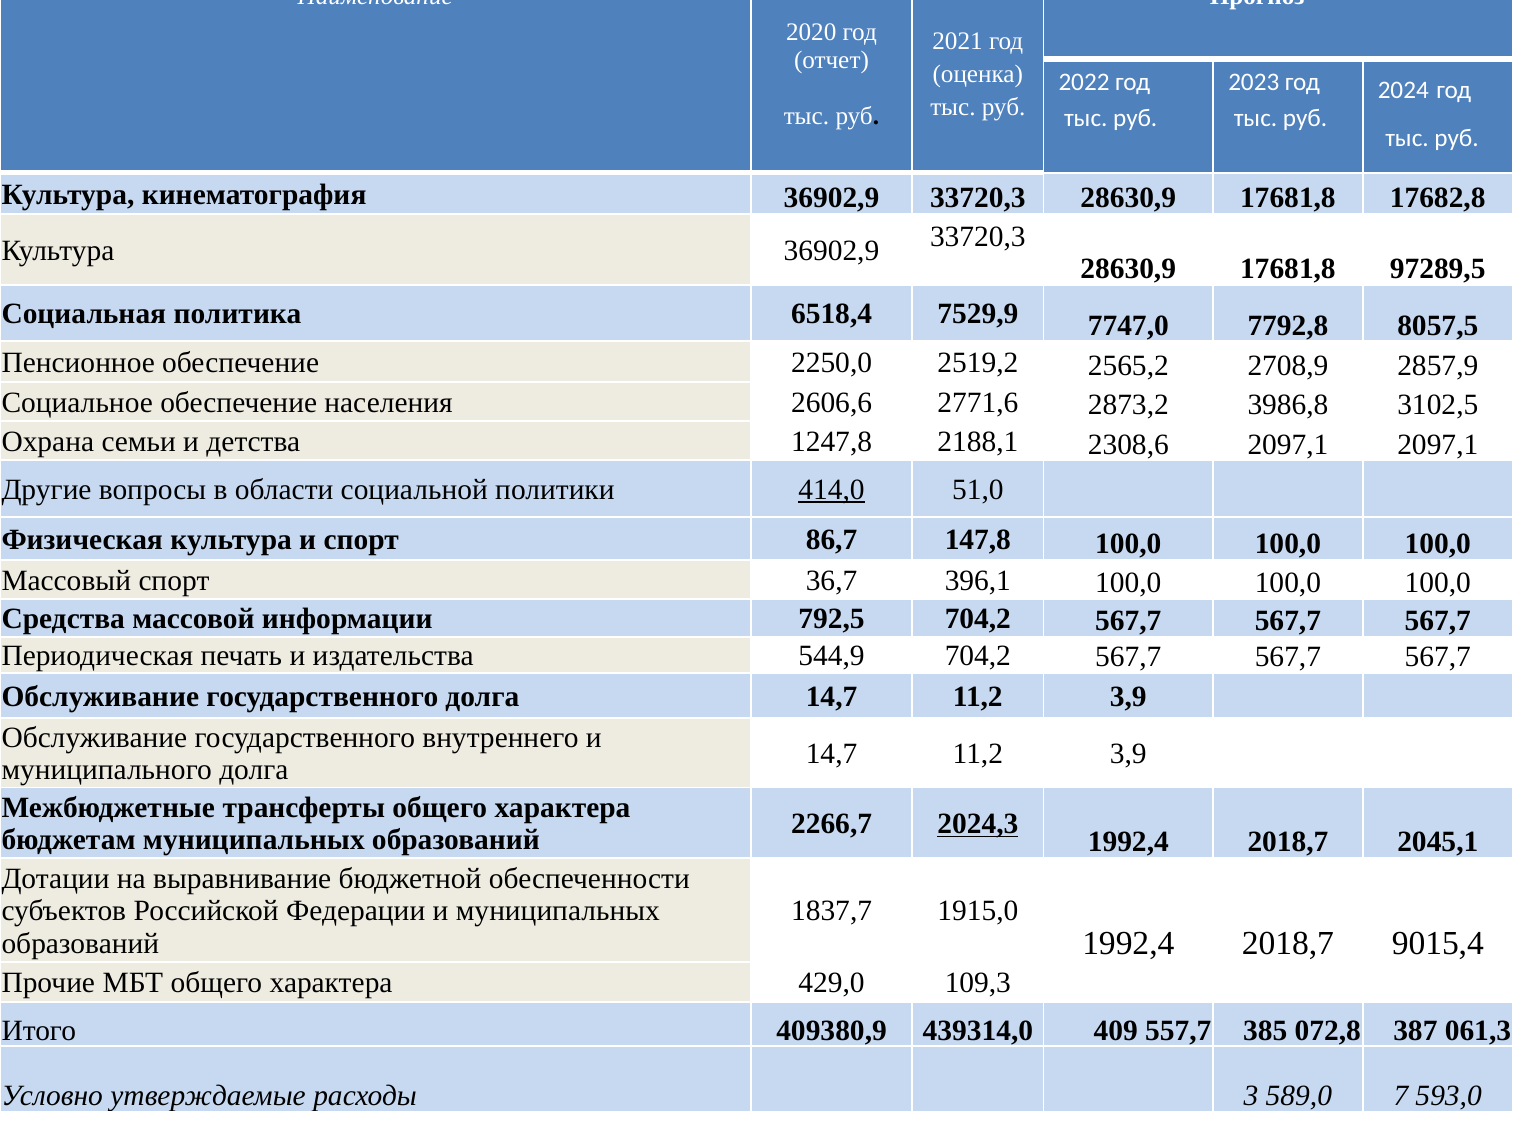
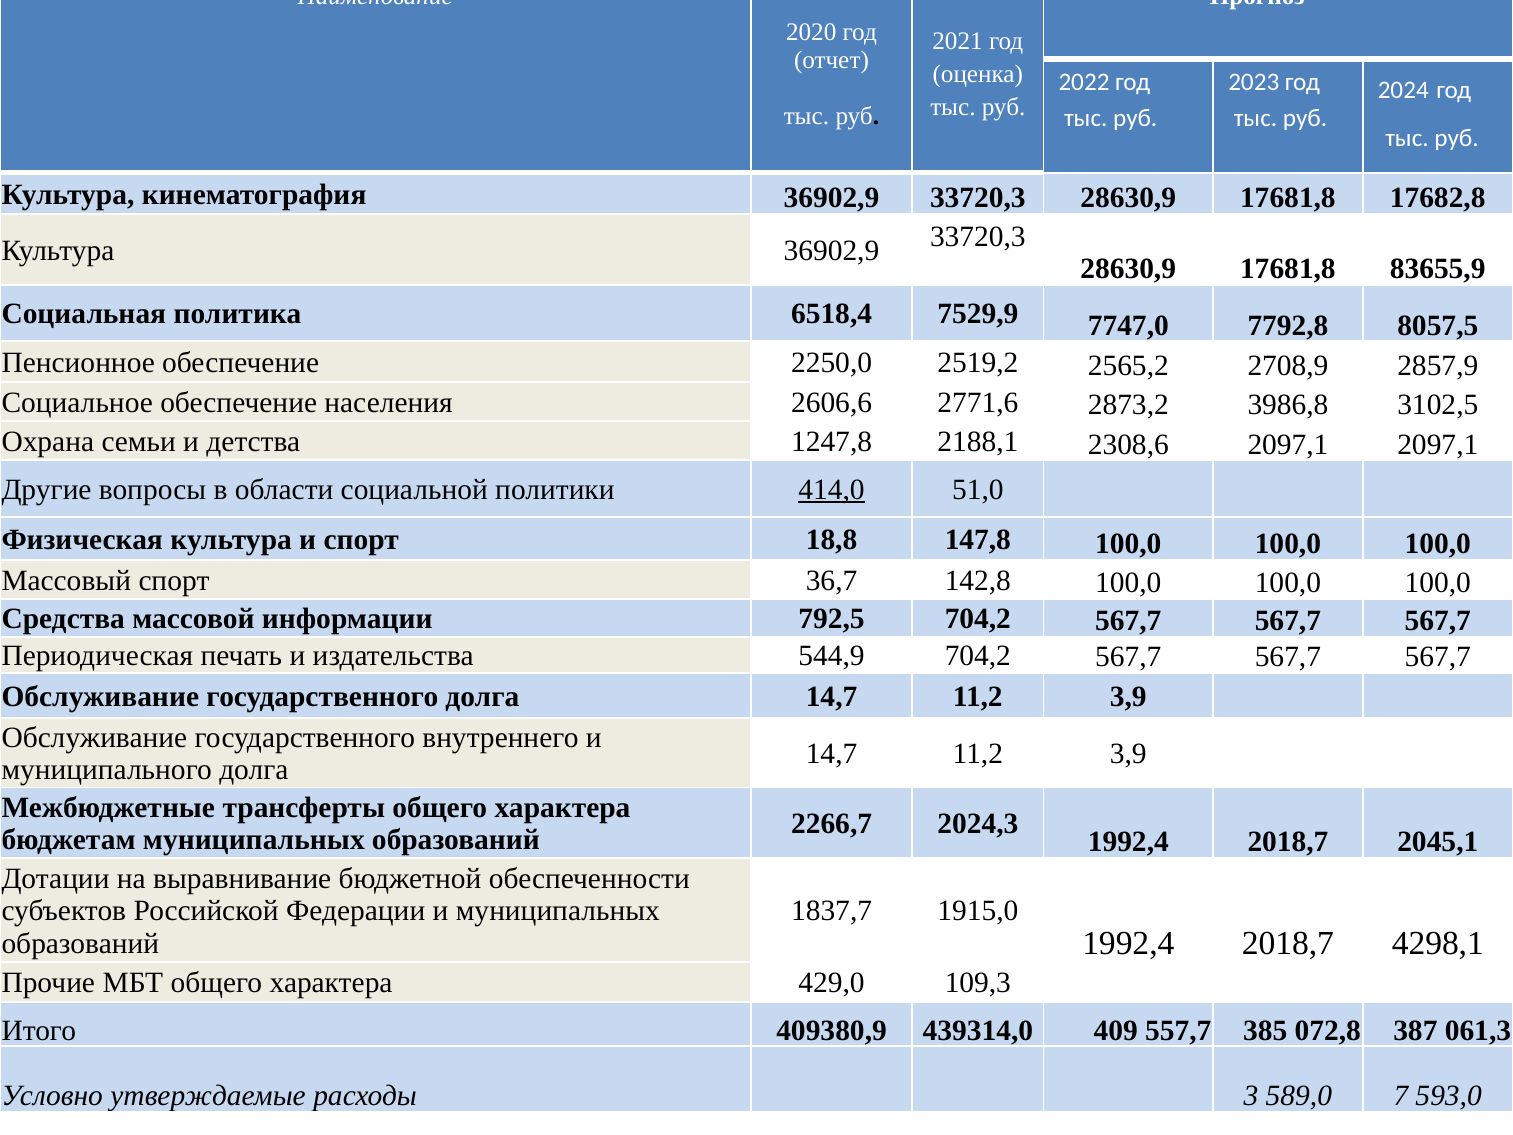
97289,5: 97289,5 -> 83655,9 (1438, 269)
86,7: 86,7 -> 18,8 (832, 539)
396,1: 396,1 -> 142,8 (978, 580)
2024,3 underline: present -> none (978, 824)
9015,4: 9015,4 -> 4298,1 (1438, 943)
